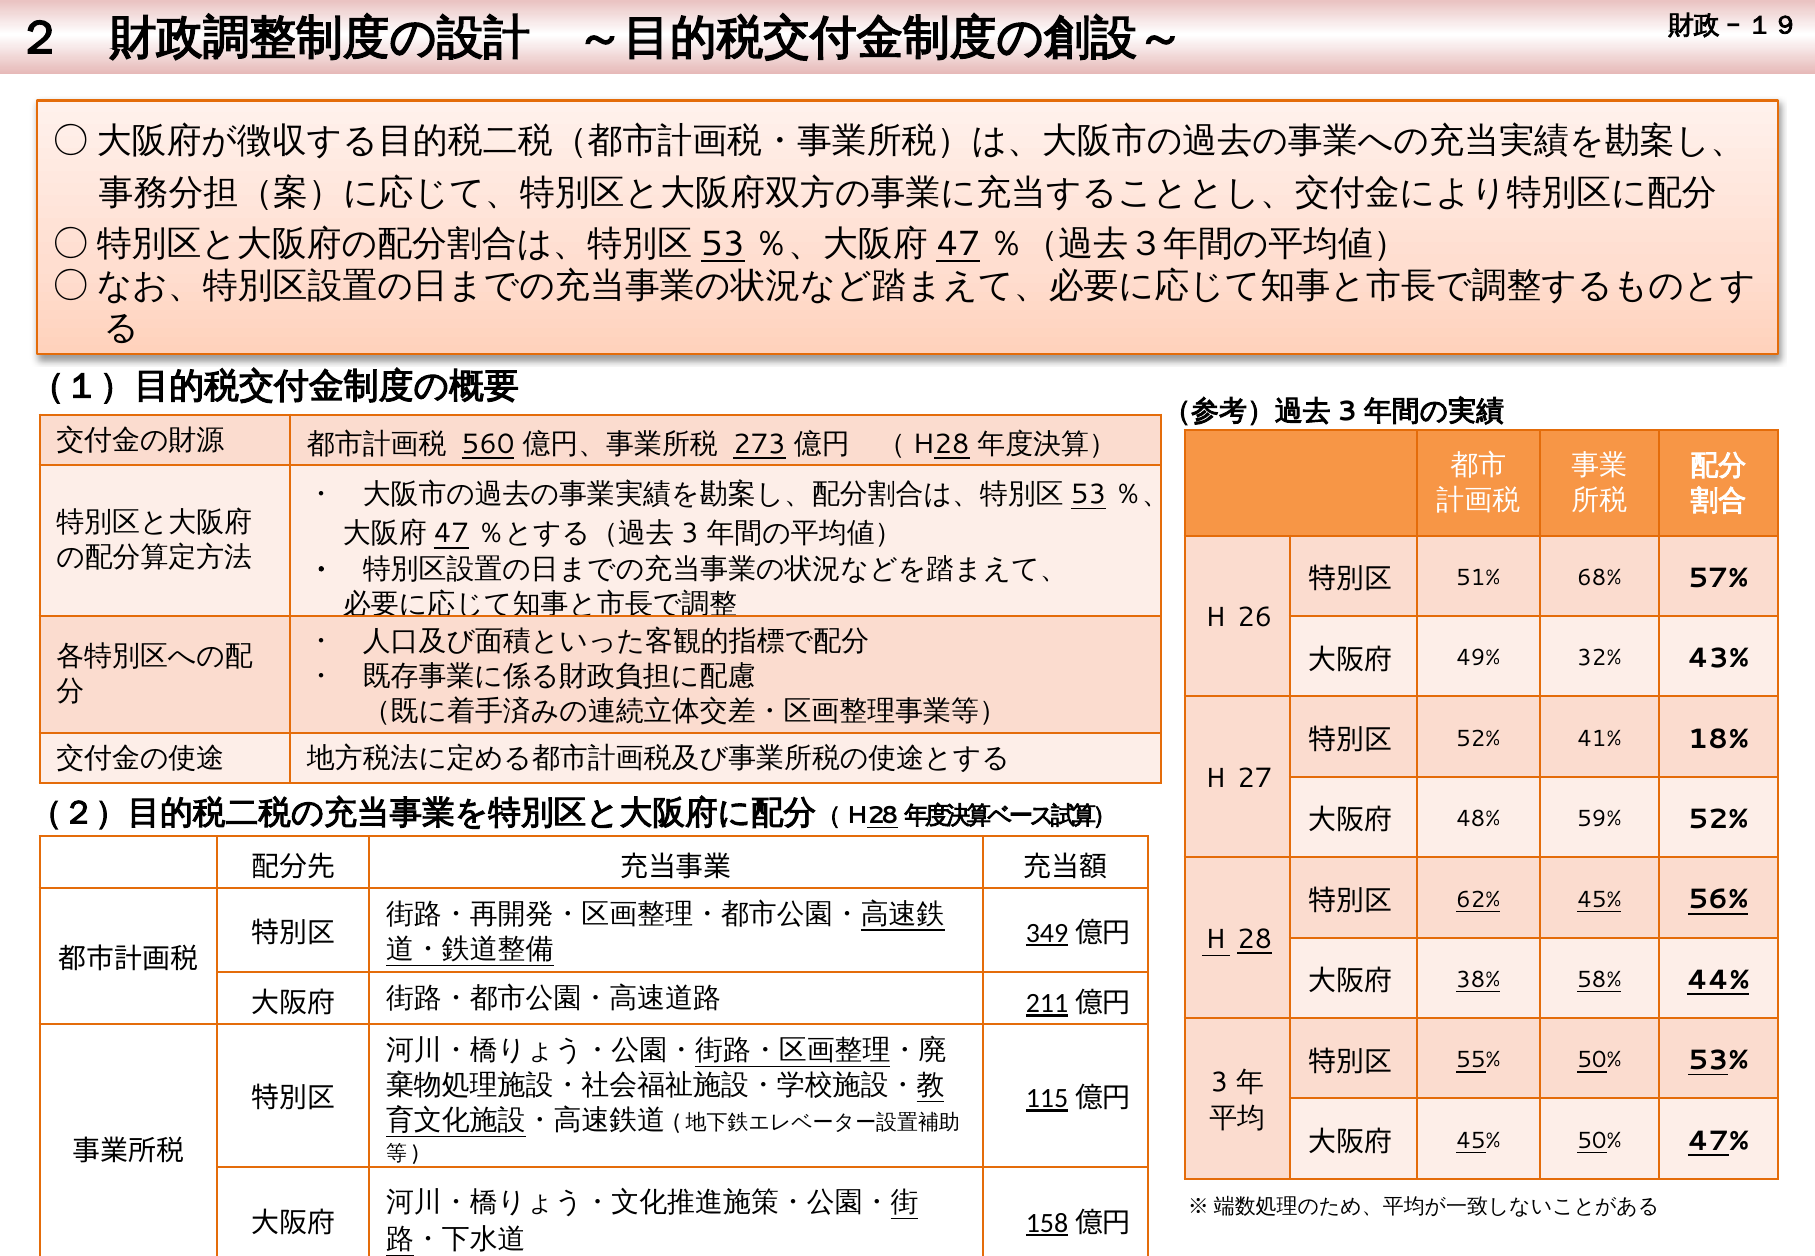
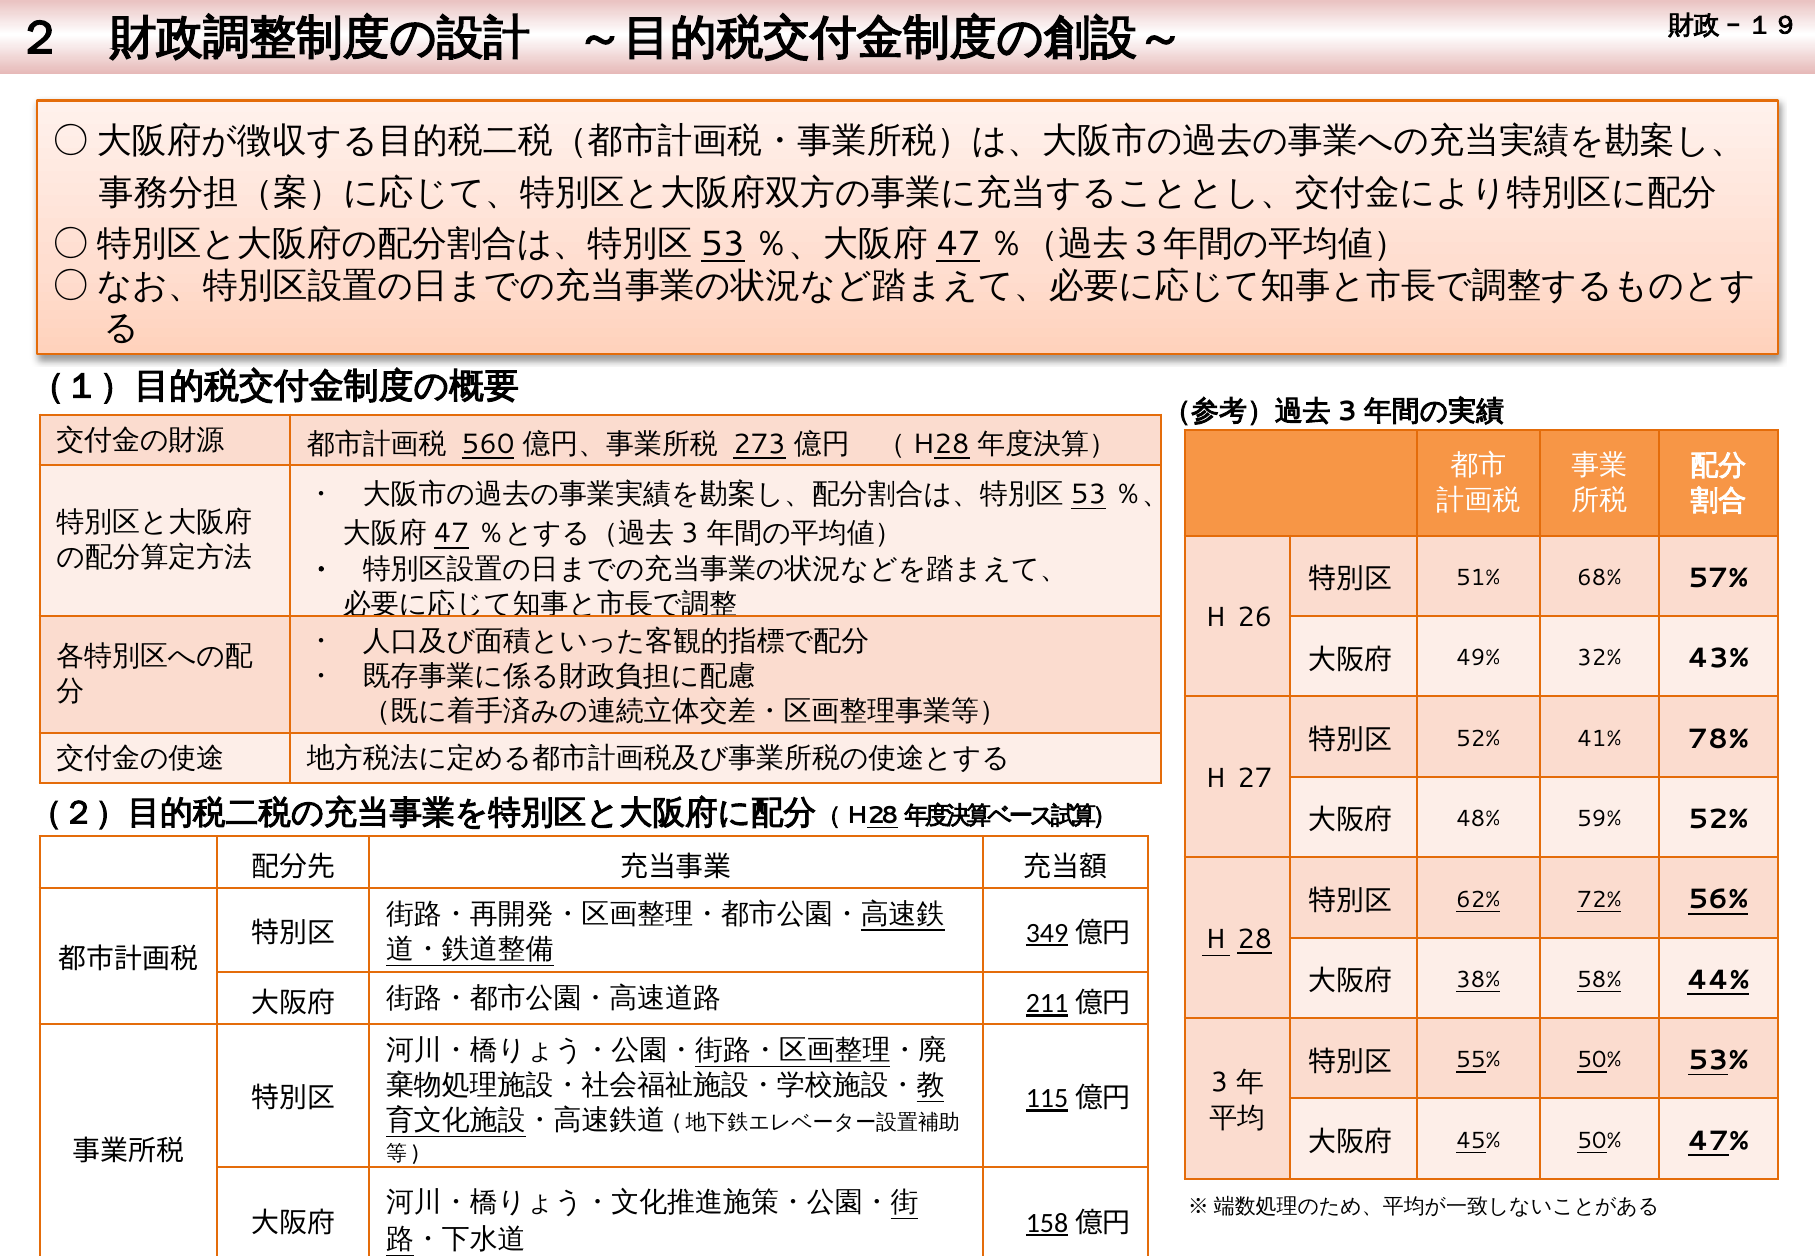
18%: 18% -> 78% (1718, 739)
62% 45%: 45% -> 72% (1599, 900)
